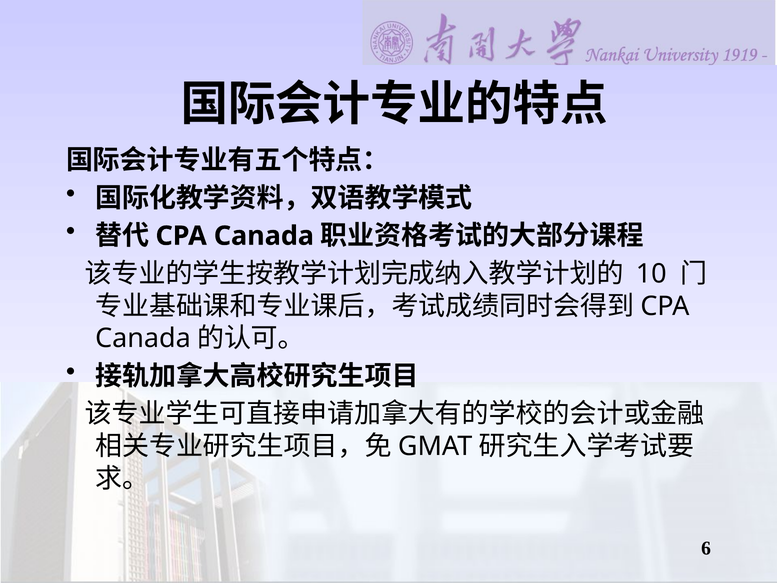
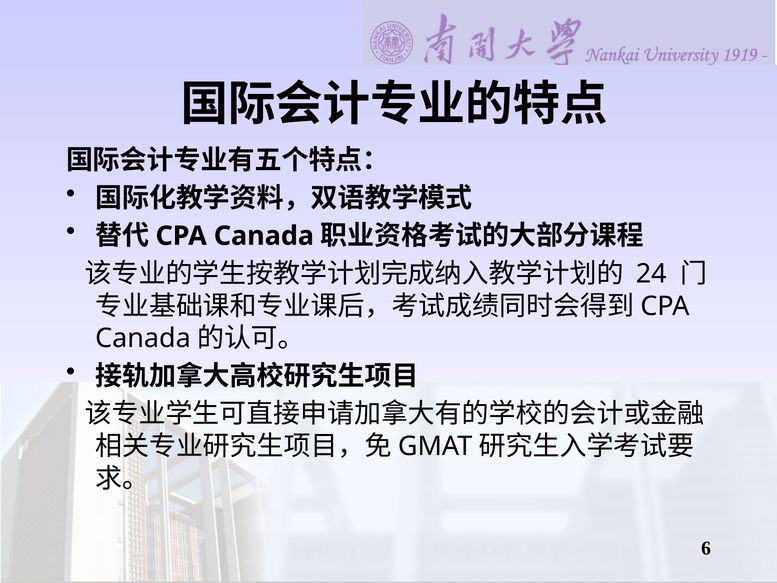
10: 10 -> 24 (651, 274)
